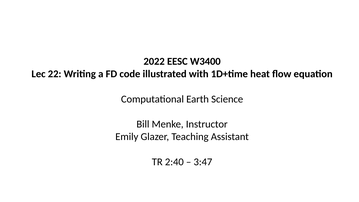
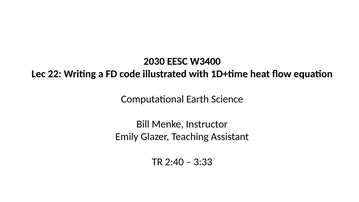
2022: 2022 -> 2030 (154, 61)
3:47: 3:47 -> 3:33 (203, 162)
